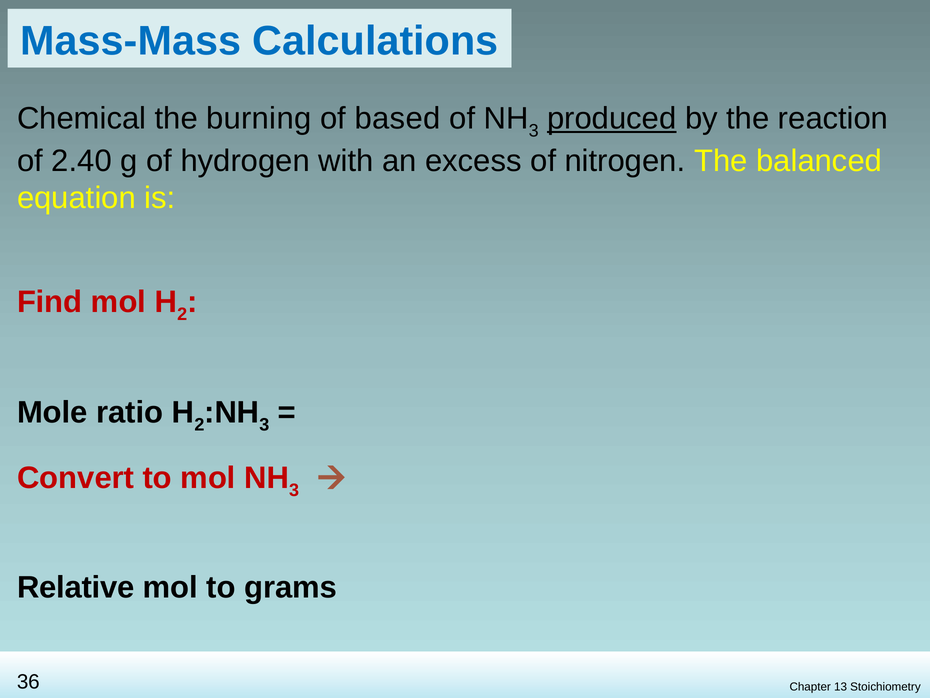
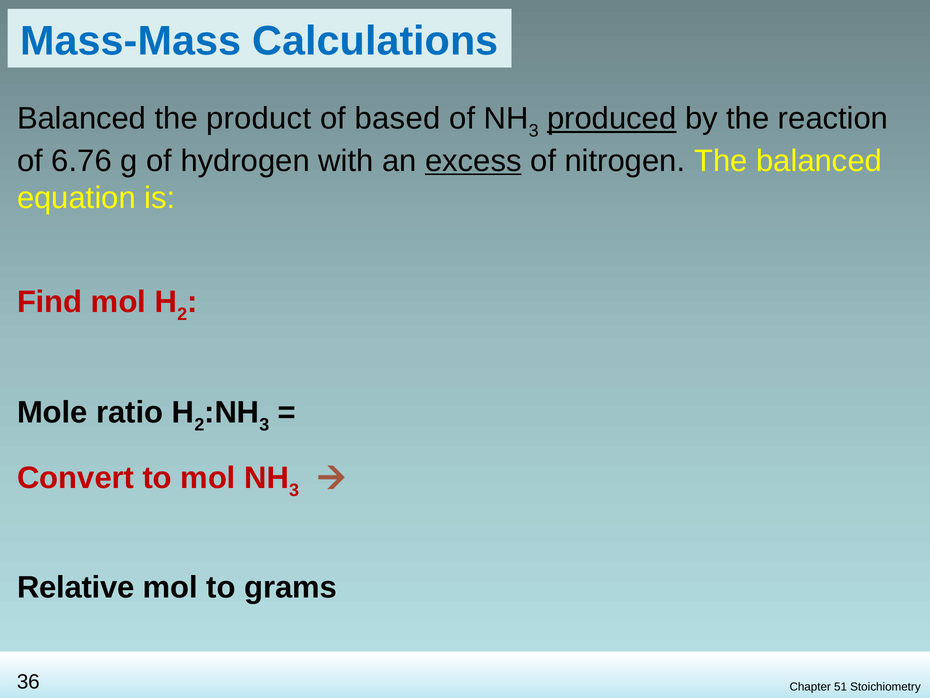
Chemical: Chemical -> Balanced (82, 118)
burning: burning -> product (259, 118)
2.40: 2.40 -> 6.76 (82, 161)
excess underline: none -> present (473, 161)
13: 13 -> 51 (841, 687)
